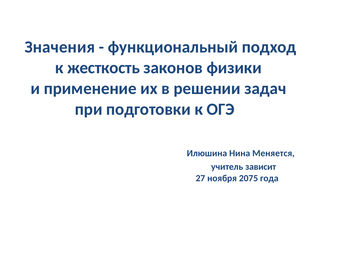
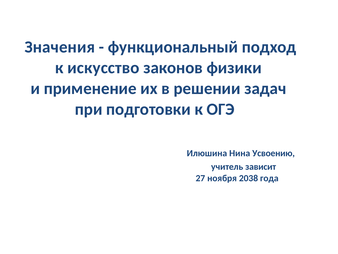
жесткость: жесткость -> искусство (103, 68)
Меняется: Меняется -> Усвоению (274, 153)
2075: 2075 -> 2038 (248, 178)
